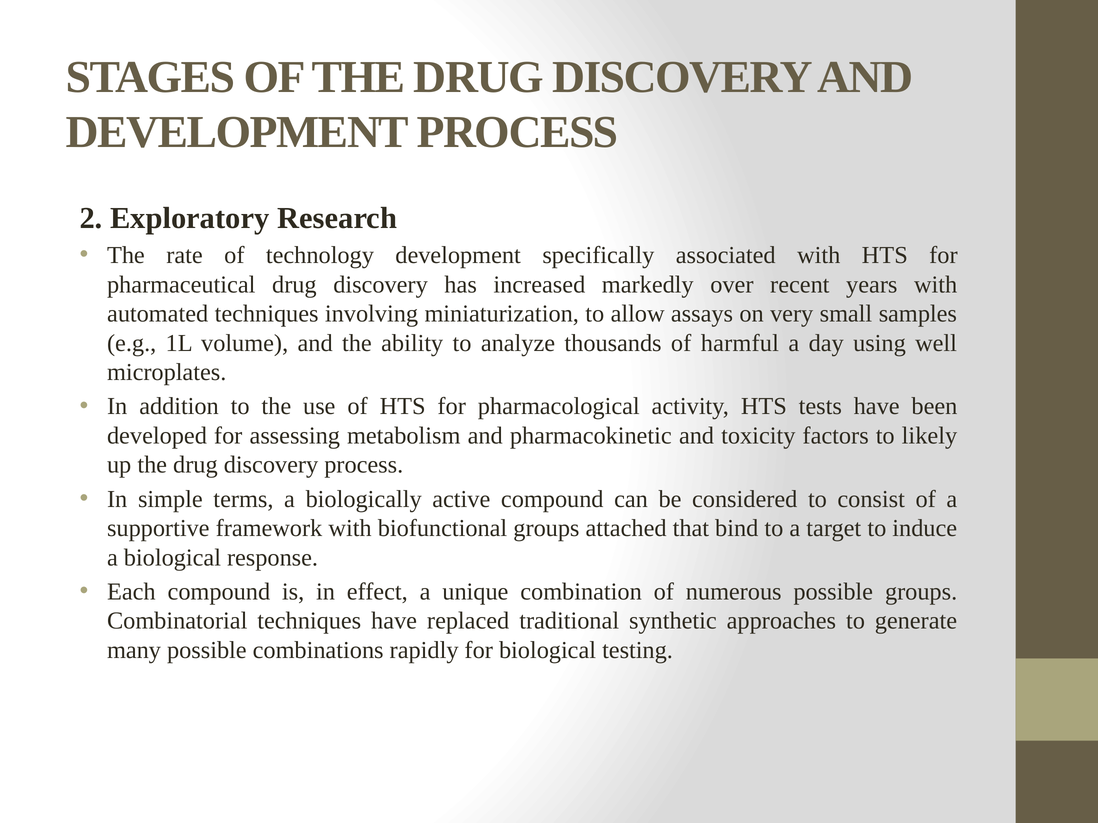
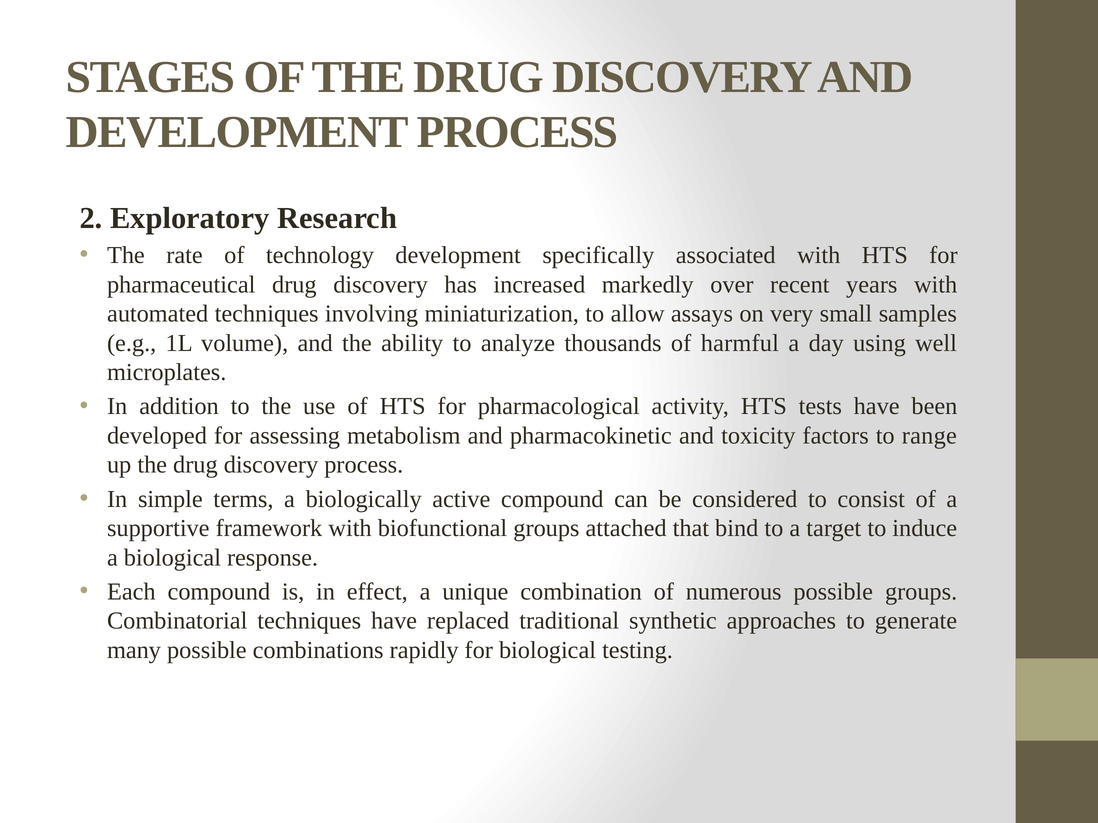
likely: likely -> range (929, 436)
